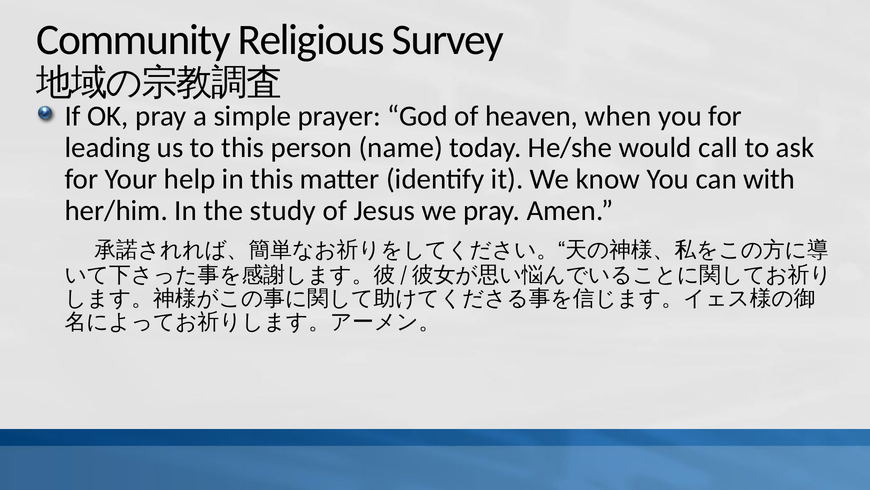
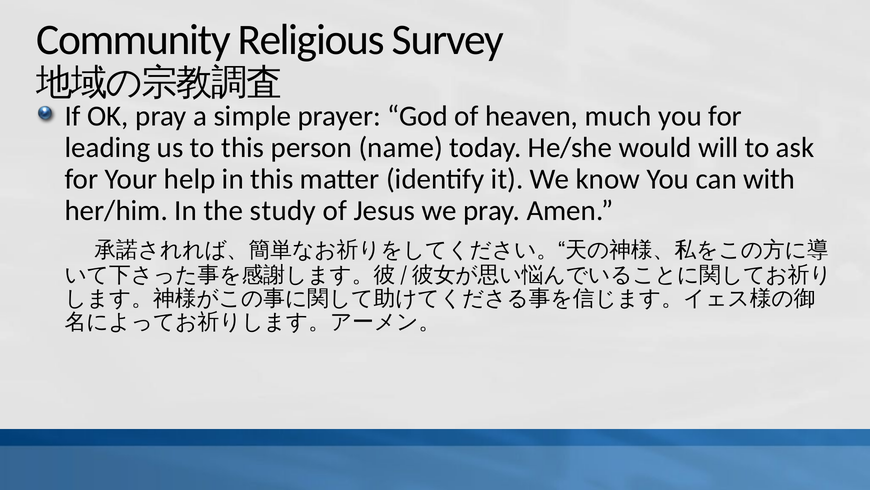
when: when -> much (618, 116)
call: call -> will (718, 148)
